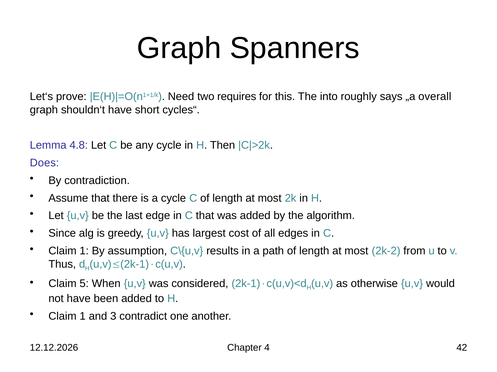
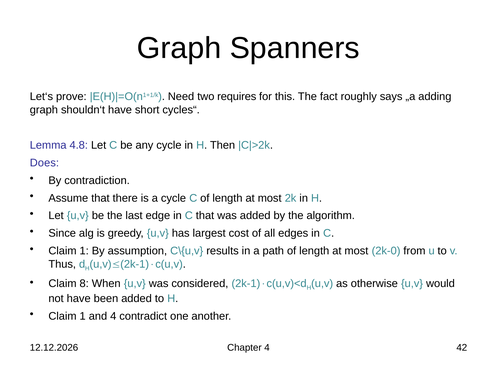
into: into -> fact (329, 97)
overall: overall -> adding (435, 97)
2k-2: 2k-2 -> 2k-0 (386, 251)
5: 5 -> 8 (84, 284)
and 3: 3 -> 4 (113, 317)
